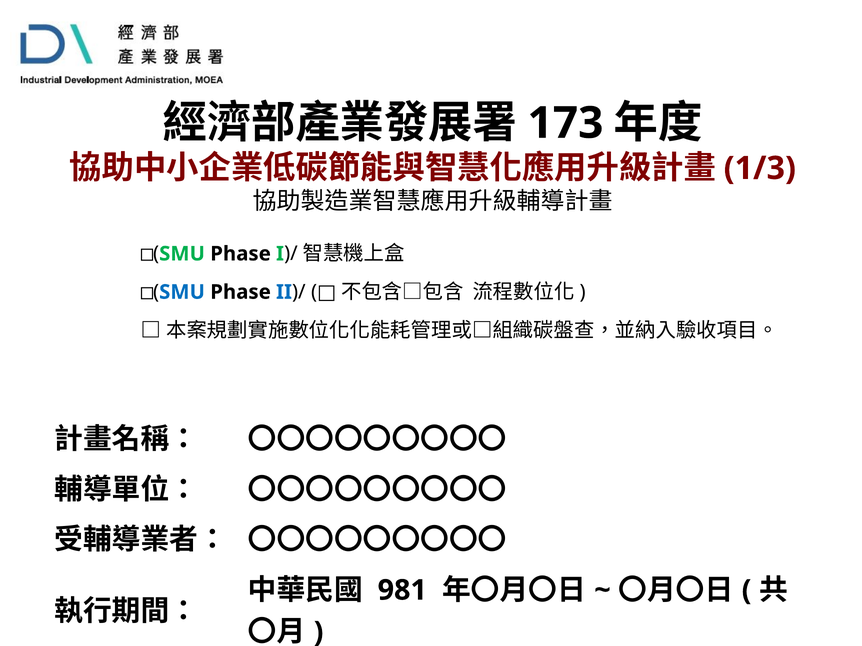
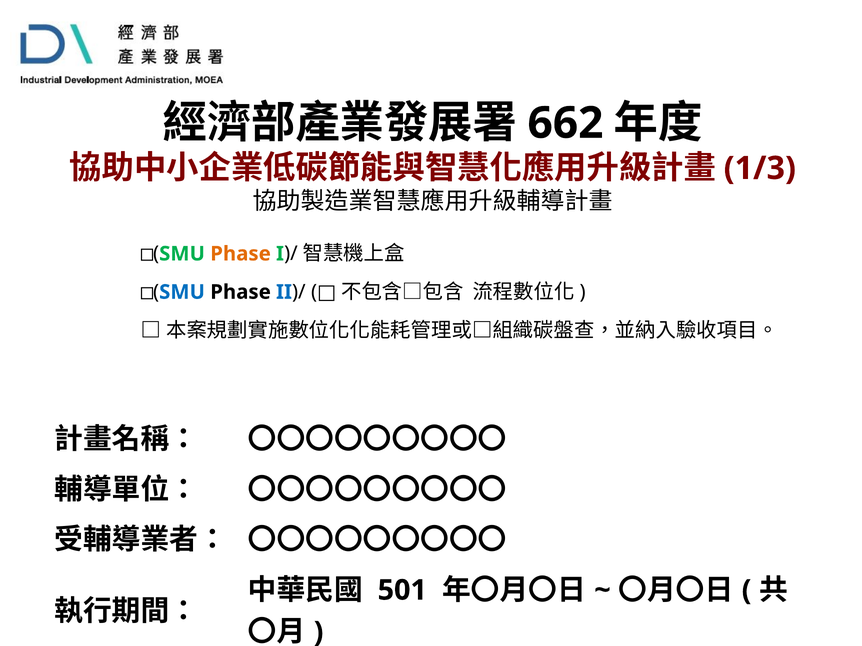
173: 173 -> 662 (565, 123)
Phase colour: black -> orange (241, 254)
981: 981 -> 501 (402, 591)
